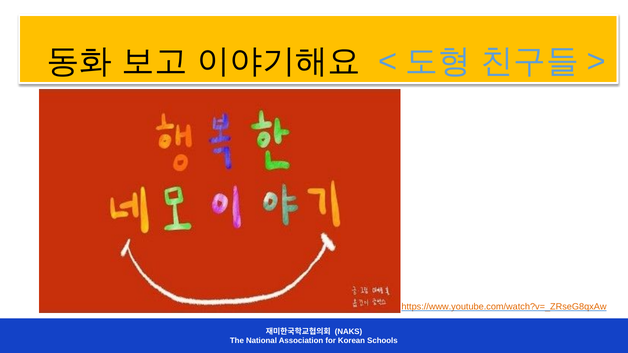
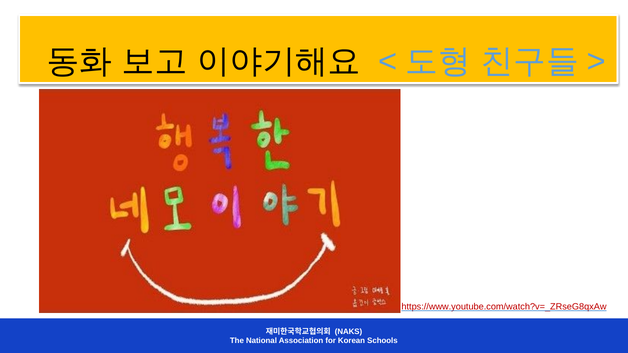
https://www.youtube.com/watch?v=_ZRseG8qxAw colour: orange -> red (504, 307)
